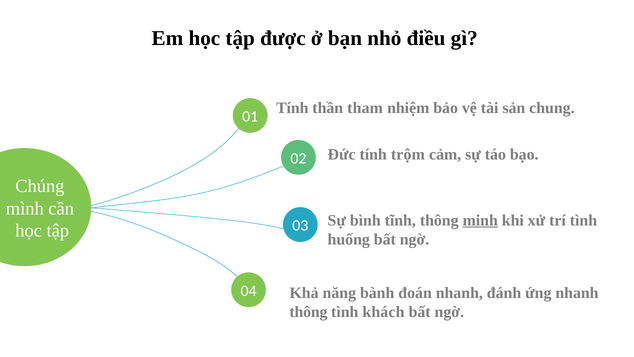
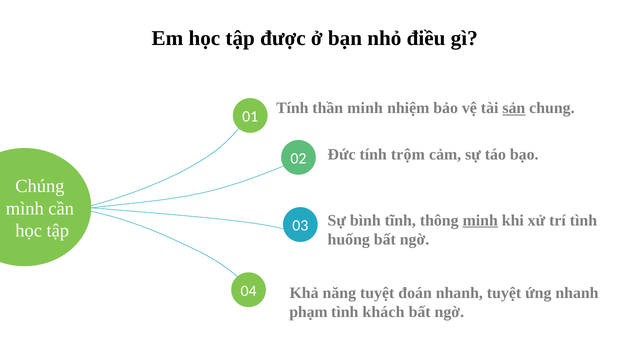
thần tham: tham -> minh (365, 108)
sản underline: none -> present (514, 108)
năng bành: bành -> tuyệt (377, 293)
nhanh đánh: đánh -> tuyệt (504, 293)
thông: thông -> phạm (308, 312)
